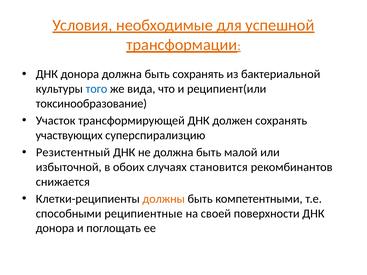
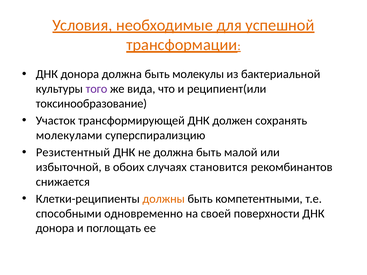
быть сохранять: сохранять -> молекулы (198, 74)
того colour: blue -> purple (96, 89)
участвующих: участвующих -> молекулами (69, 135)
реципиентные: реципиентные -> одновременно (144, 214)
